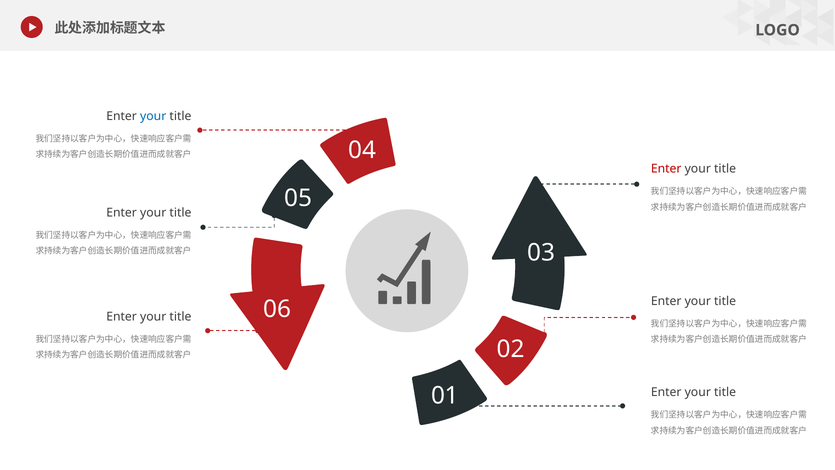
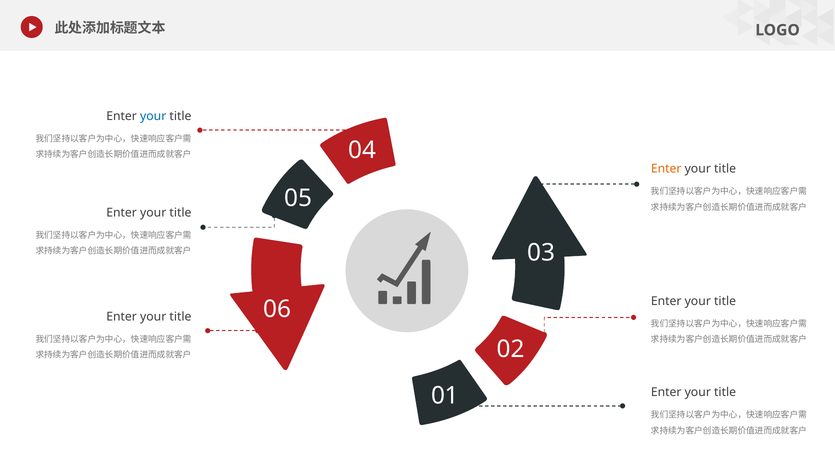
Enter colour: red -> orange (666, 169)
